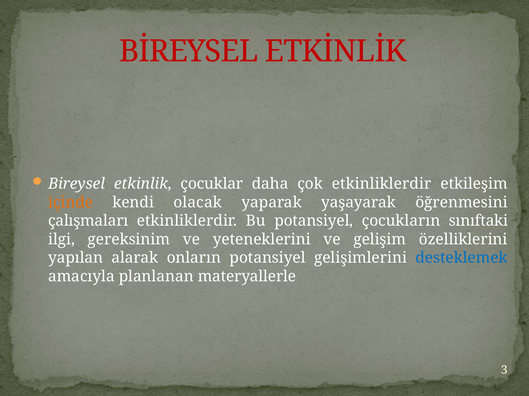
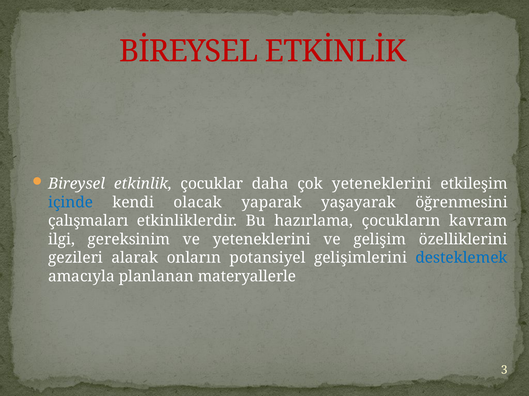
çok etkinliklerdir: etkinliklerdir -> yeteneklerini (382, 184)
içinde colour: orange -> blue (71, 203)
Bu potansiyel: potansiyel -> hazırlama (314, 221)
sınıftaki: sınıftaki -> kavram (478, 221)
yapılan: yapılan -> gezileri (76, 258)
